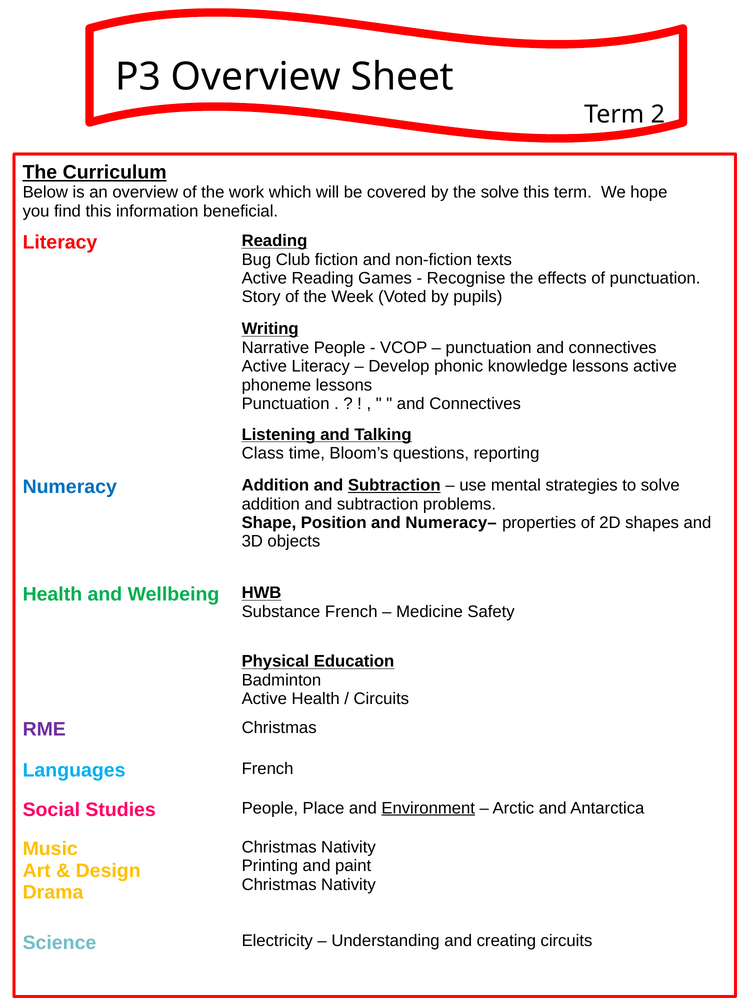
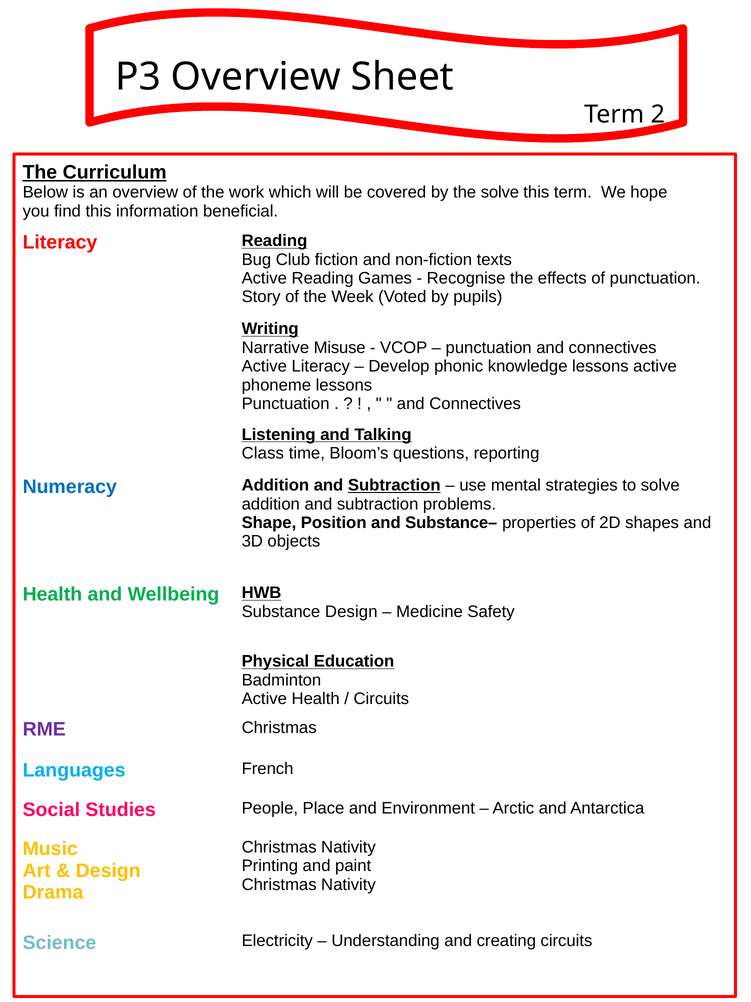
Narrative People: People -> Misuse (340, 347)
Numeracy–: Numeracy– -> Substance– (451, 522)
Substance French: French -> Design (351, 611)
Environment underline: present -> none (428, 807)
